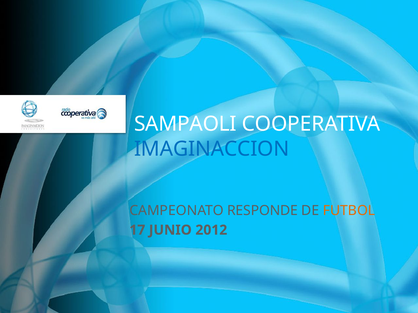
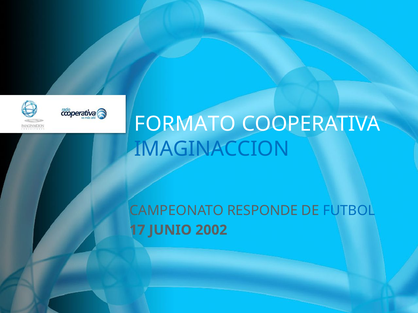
SAMPAOLI: SAMPAOLI -> FORMATO (185, 124)
FUTBOL colour: orange -> blue (349, 211)
2012: 2012 -> 2002 (211, 230)
